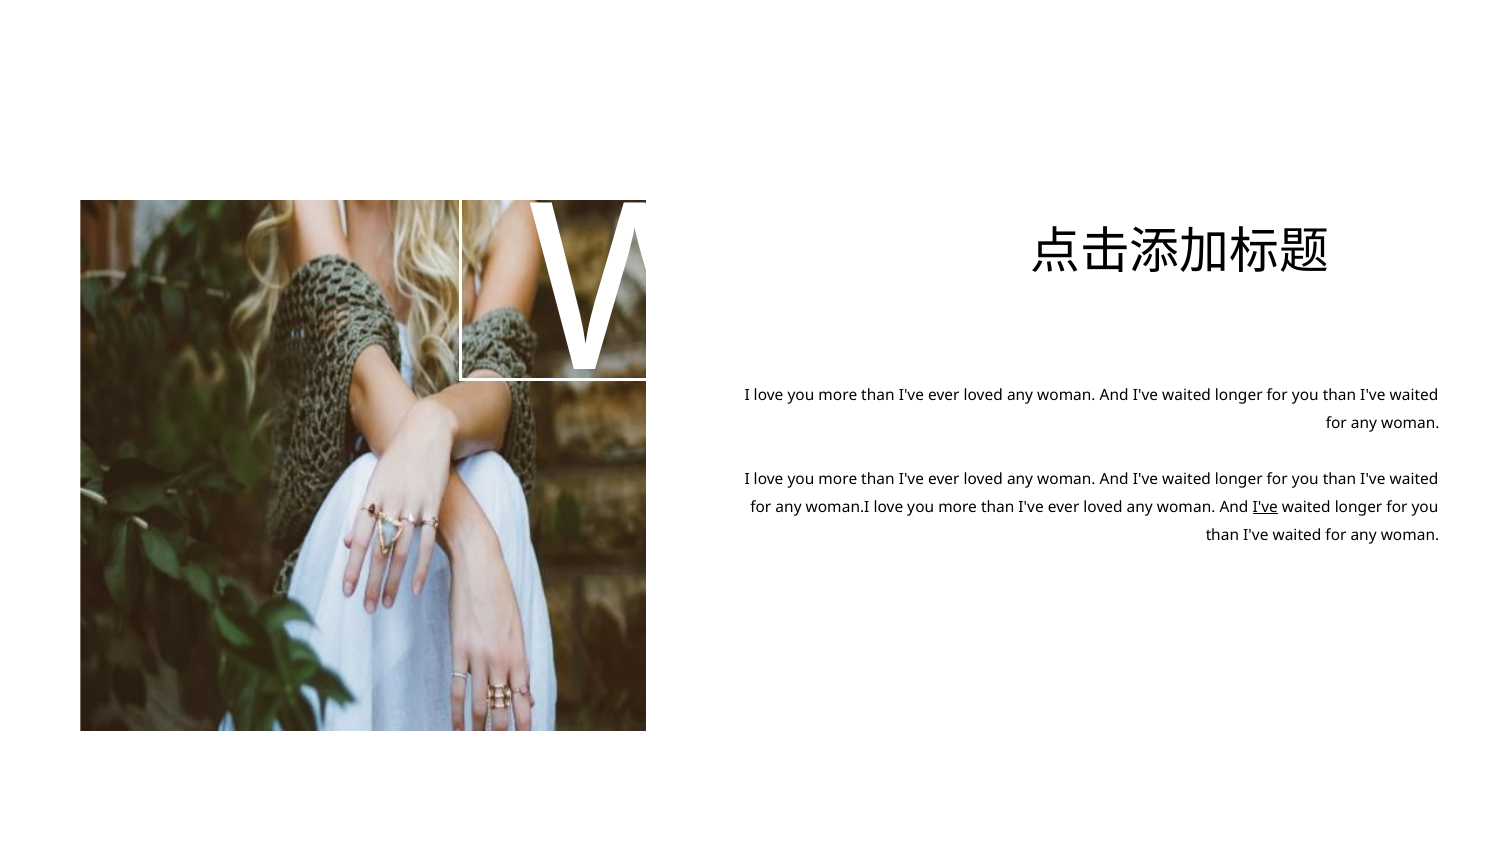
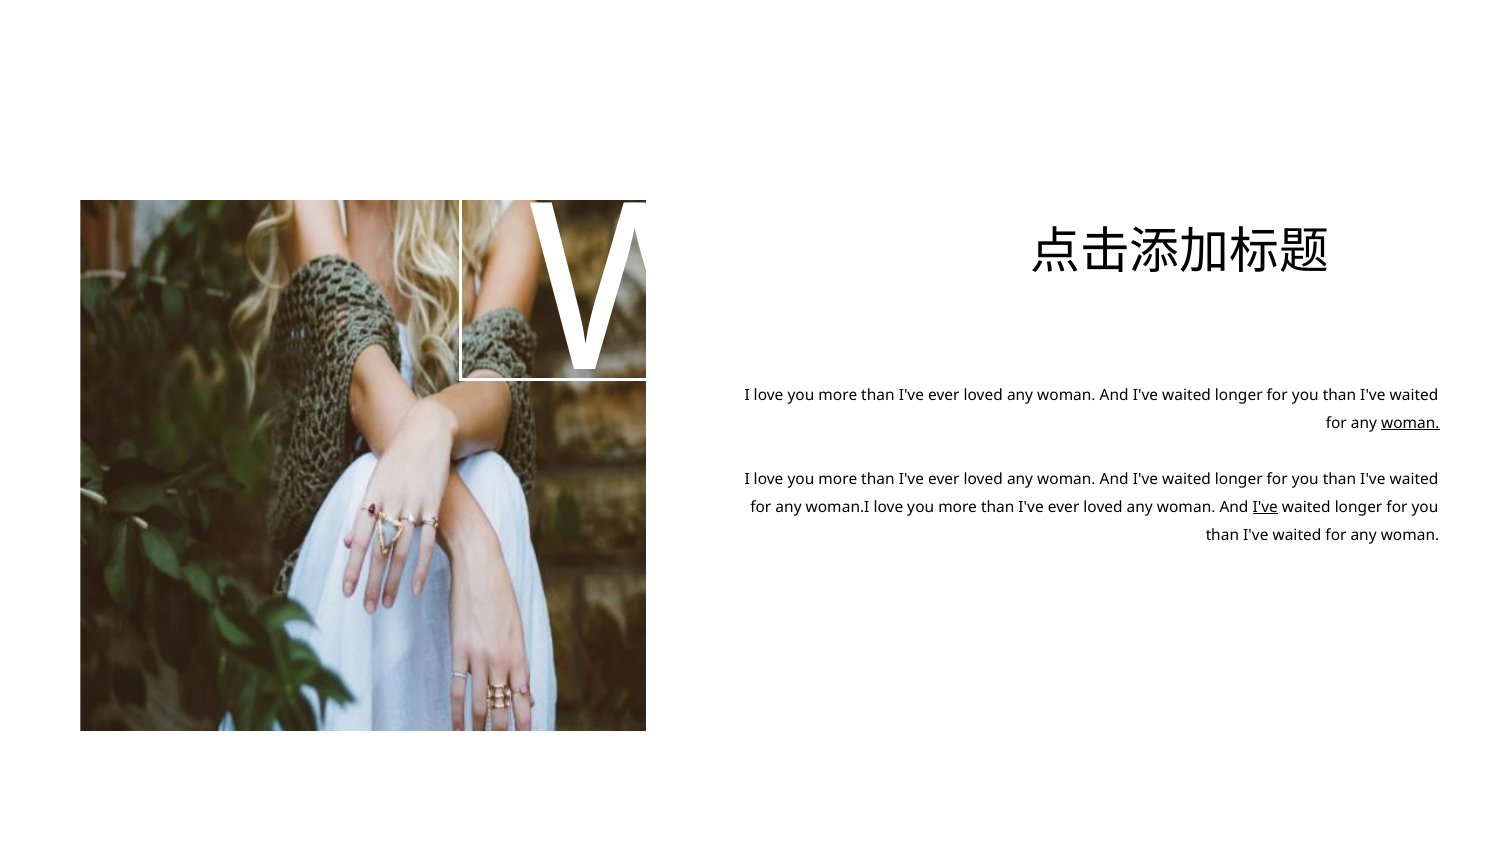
woman underline: none -> present (1410, 423)
